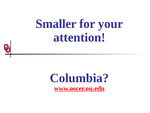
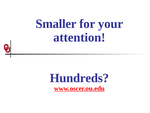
Columbia: Columbia -> Hundreds (79, 78)
